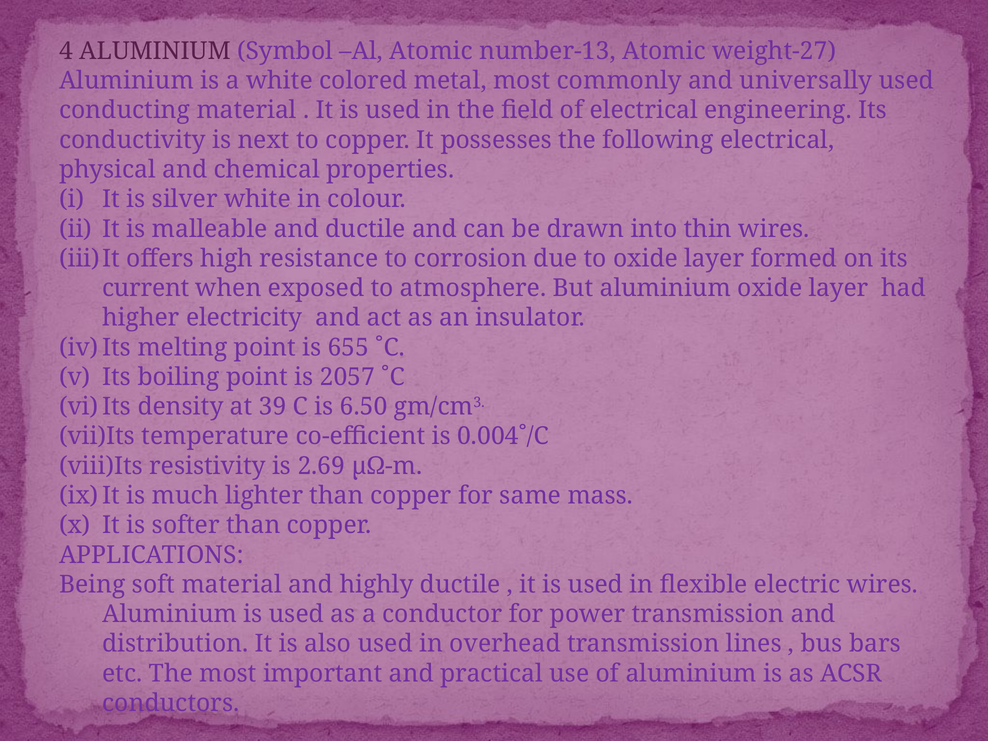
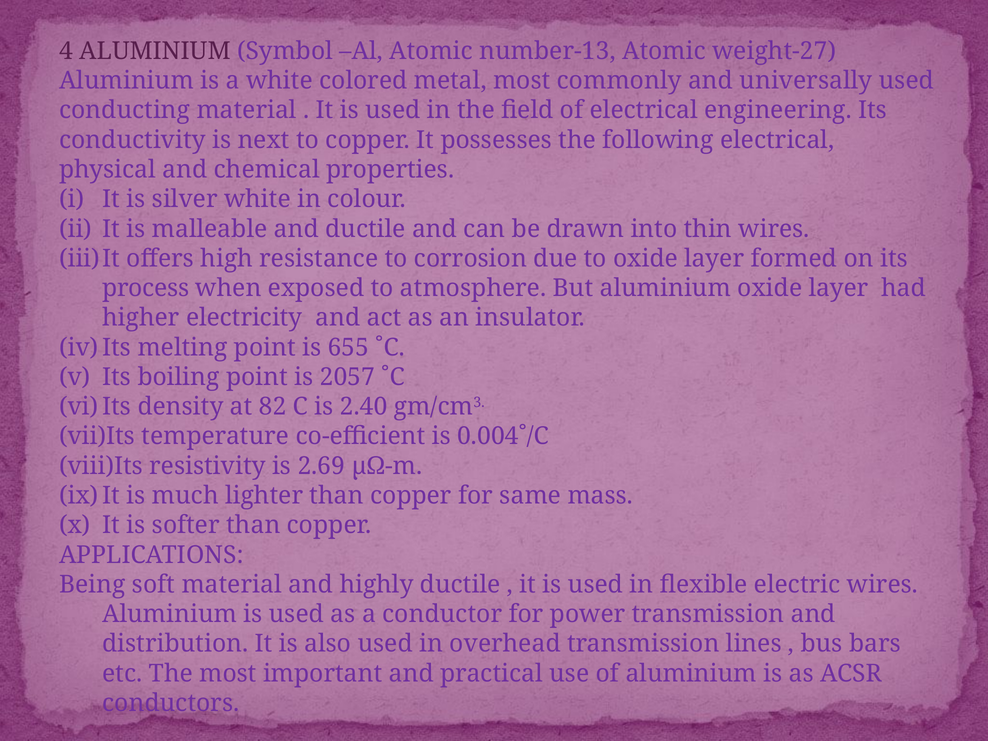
current: current -> process (146, 288)
39: 39 -> 82 (273, 407)
6.50: 6.50 -> 2.40 (364, 407)
